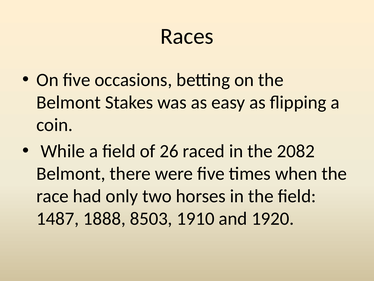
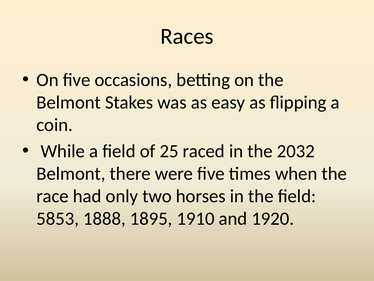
26: 26 -> 25 (169, 151)
2082: 2082 -> 2032 (296, 151)
1487: 1487 -> 5853 (58, 218)
8503: 8503 -> 1895 (151, 218)
